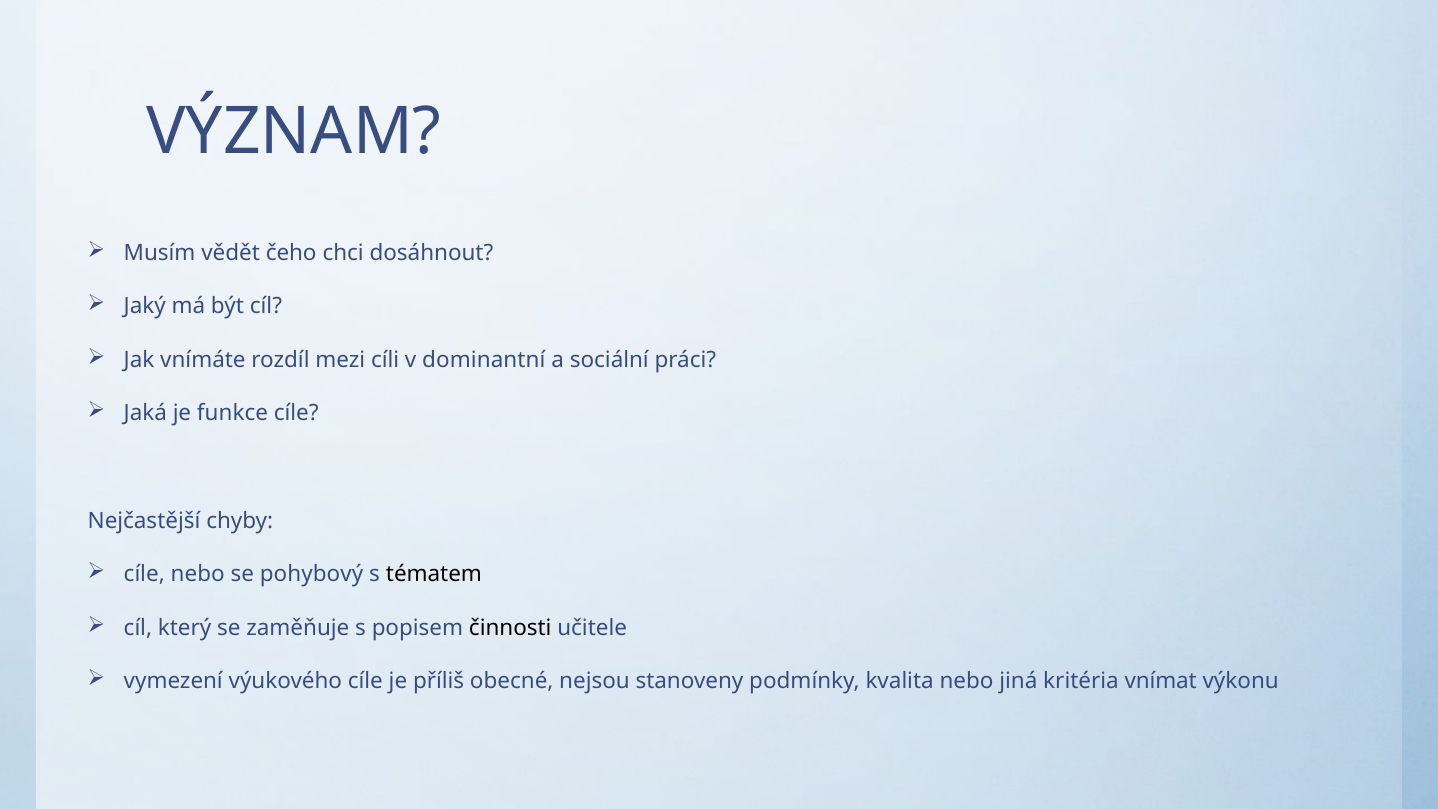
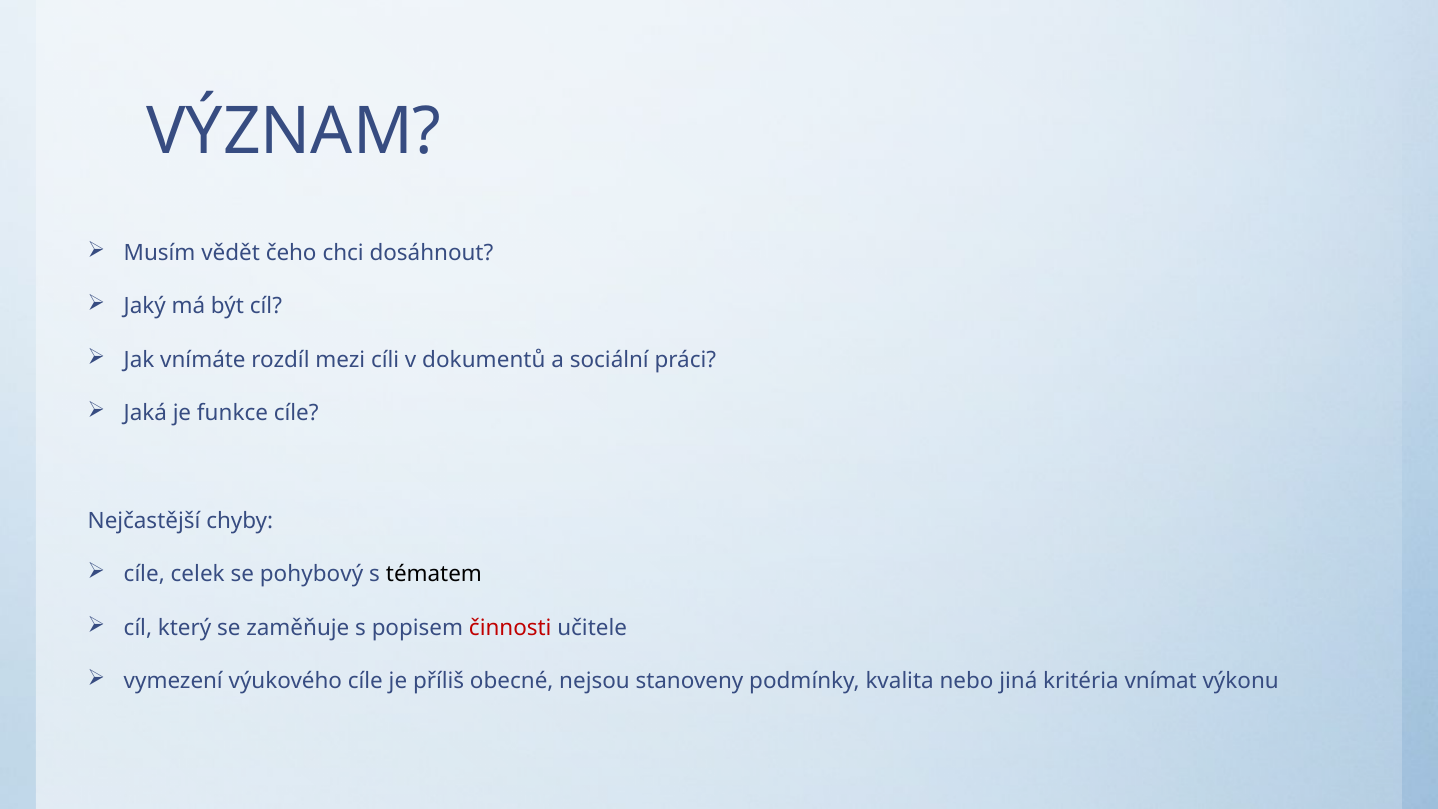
dominantní: dominantní -> dokumentů (484, 360)
cíle nebo: nebo -> celek (198, 574)
činnosti colour: black -> red (510, 628)
